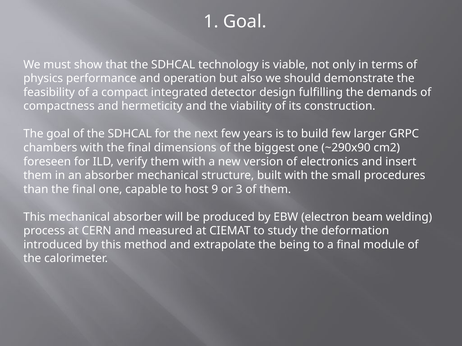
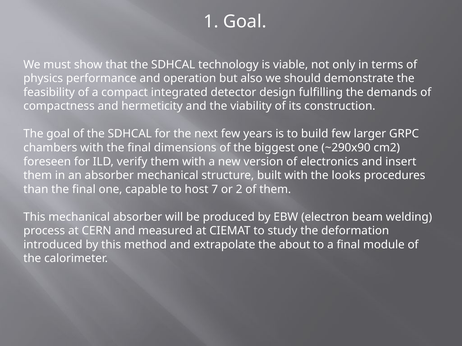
small: small -> looks (346, 176)
9: 9 -> 7 (215, 189)
3: 3 -> 2 (239, 189)
being: being -> about (295, 245)
